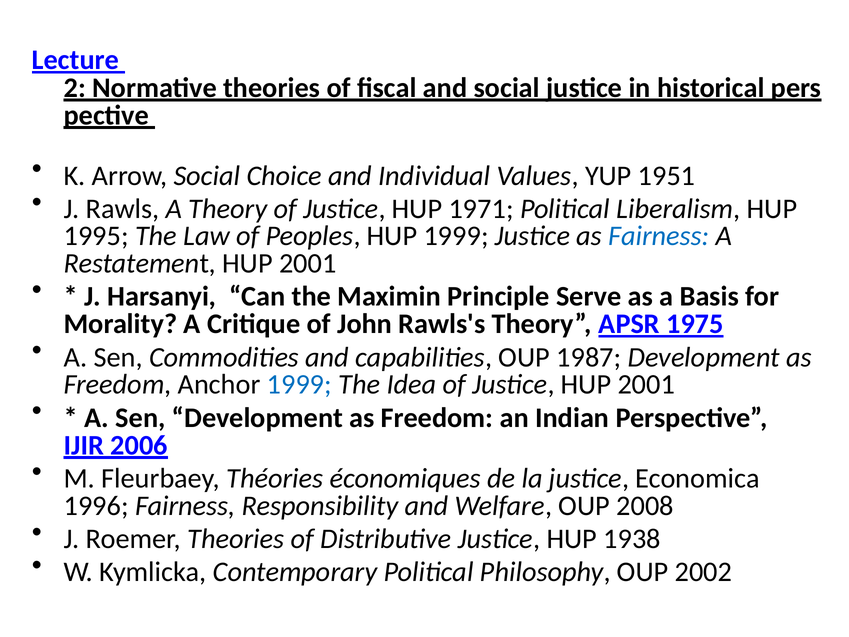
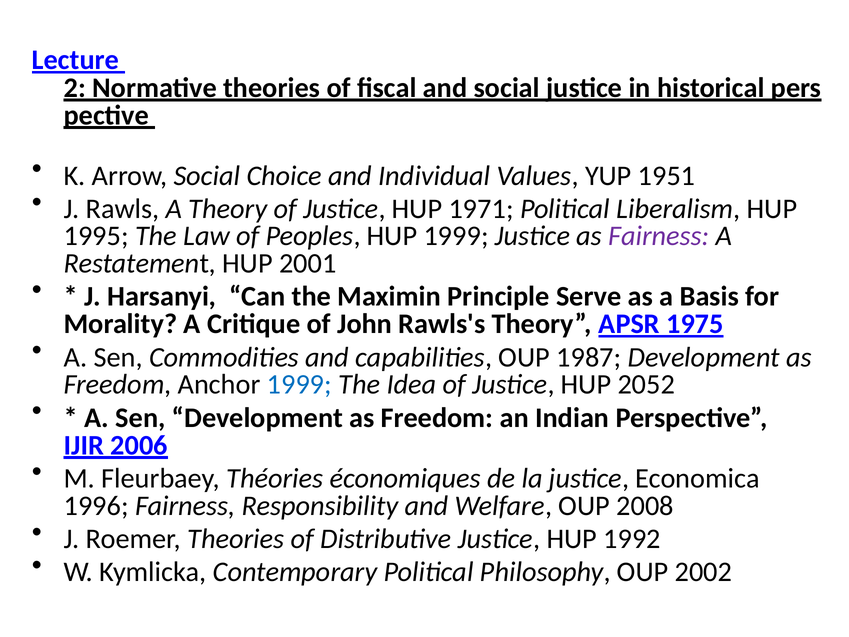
Fairness colour: blue -> purple (659, 236)
Justice HUP 2001: 2001 -> 2052 (646, 384)
1938: 1938 -> 1992 (632, 539)
